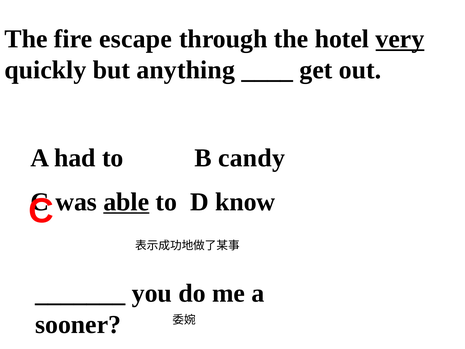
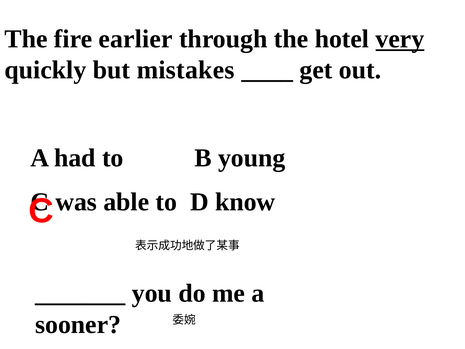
escape: escape -> earlier (136, 39)
anything: anything -> mistakes (186, 70)
candy: candy -> young (252, 158)
able underline: present -> none (126, 202)
